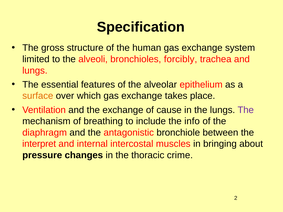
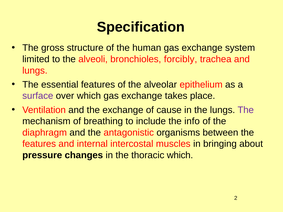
surface colour: orange -> purple (38, 96)
bronchiole: bronchiole -> organisms (178, 133)
interpret: interpret -> features (39, 144)
thoracic crime: crime -> which (180, 155)
